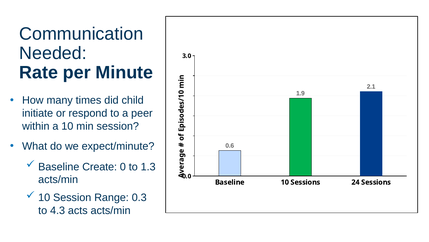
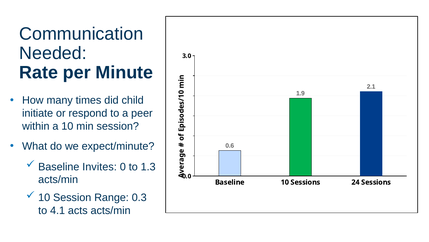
Create: Create -> Invites (100, 166)
4.3: 4.3 -> 4.1 (58, 210)
